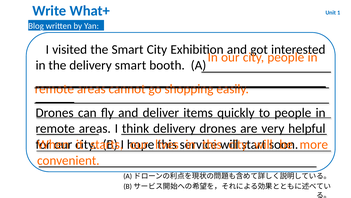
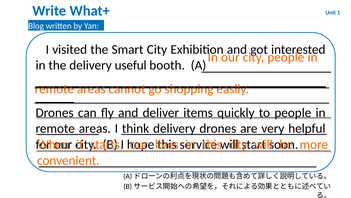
delivery smart: smart -> useful (131, 65)
